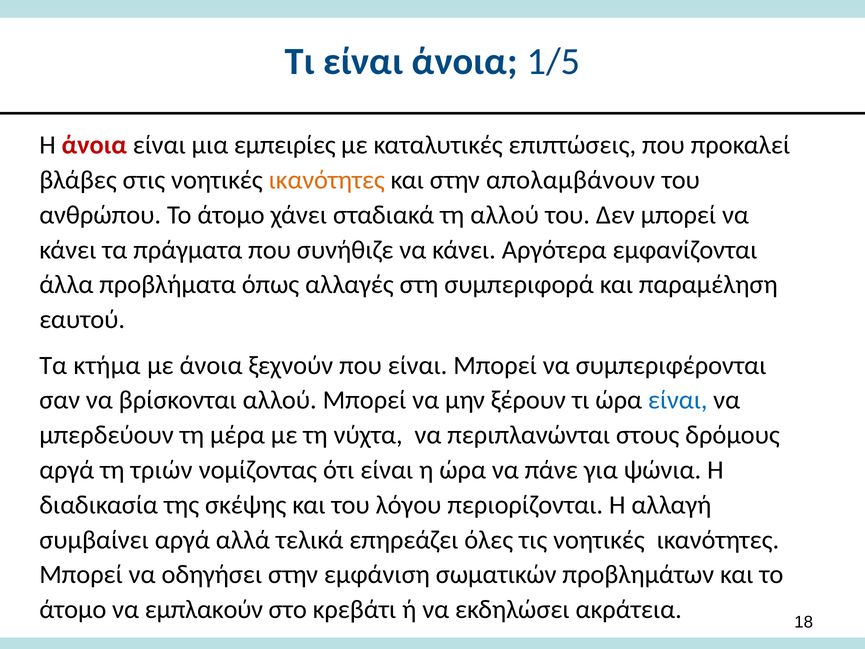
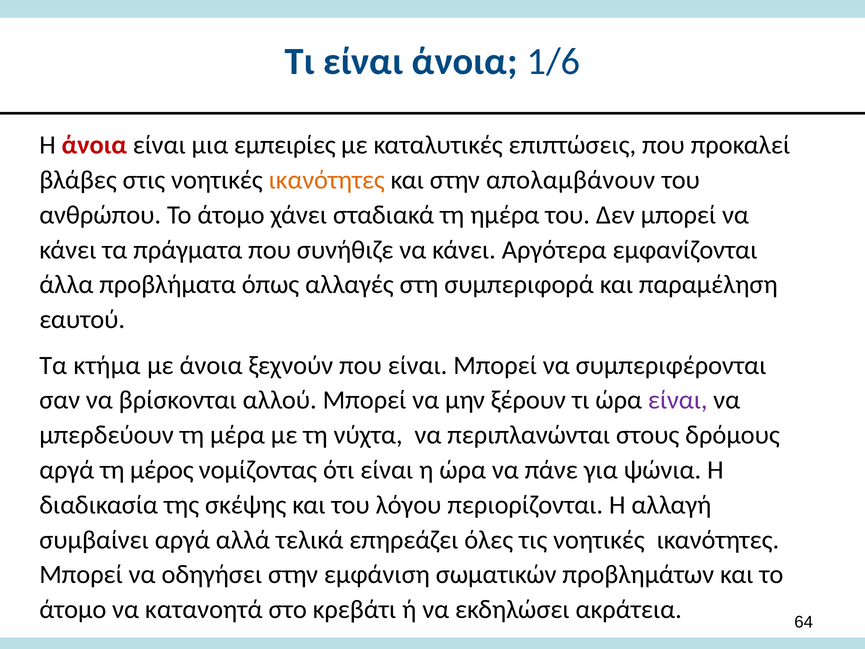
1/5: 1/5 -> 1/6 (554, 61)
τη αλλού: αλλού -> ημέρα (505, 215)
είναι colour: blue -> purple (678, 400)
τριών: τριών -> μέρος (162, 470)
εμπλακούν: εμπλακούν -> κατανοητά (204, 609)
18: 18 -> 64 (804, 622)
